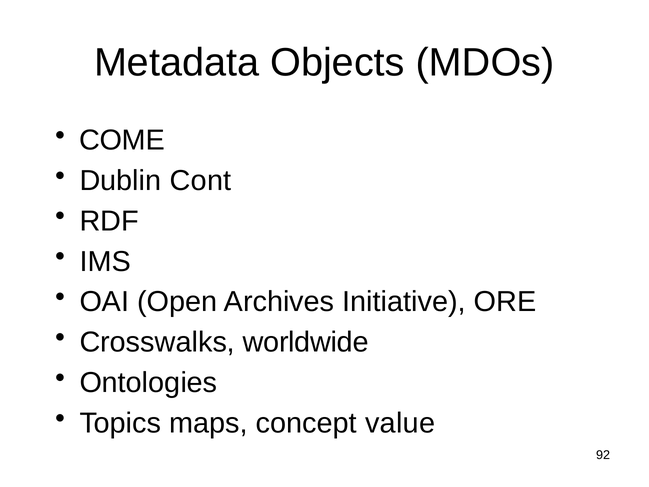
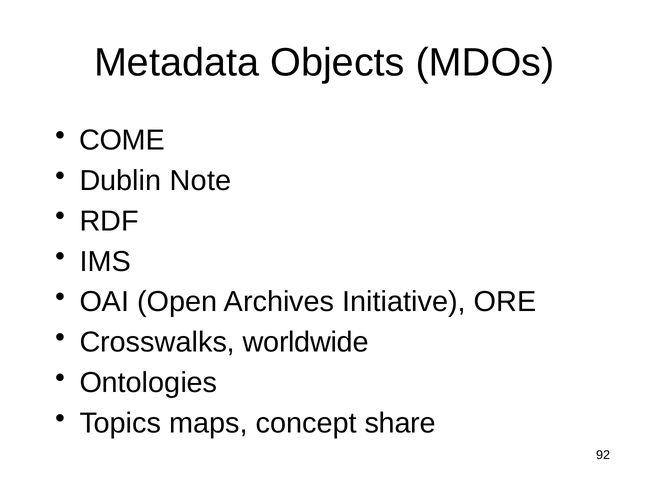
Cont: Cont -> Note (200, 181)
value: value -> share (400, 423)
